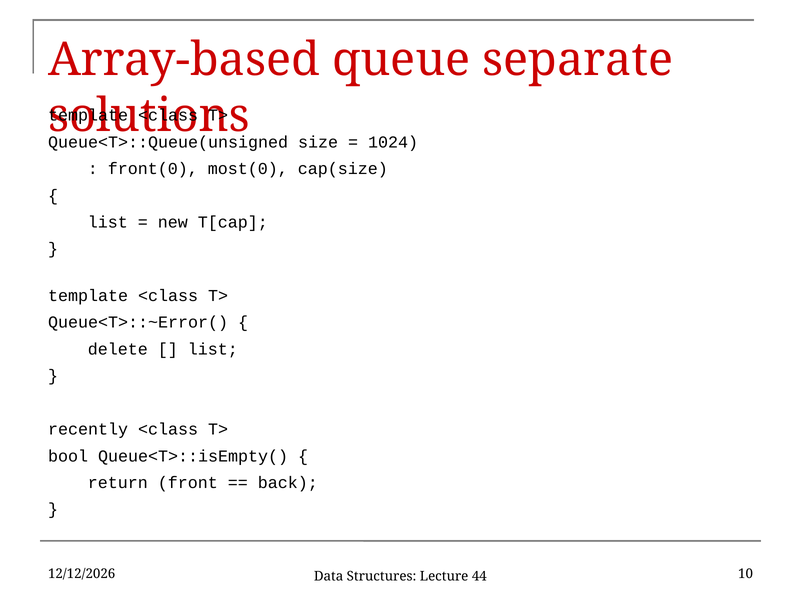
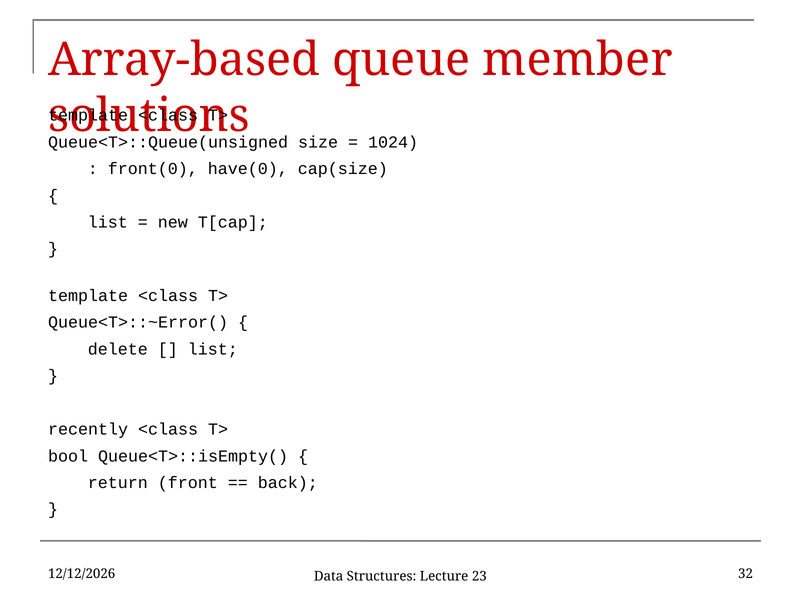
separate: separate -> member (578, 60)
most(0: most(0 -> have(0 (248, 169)
10: 10 -> 32 (746, 574)
44: 44 -> 23 (479, 576)
